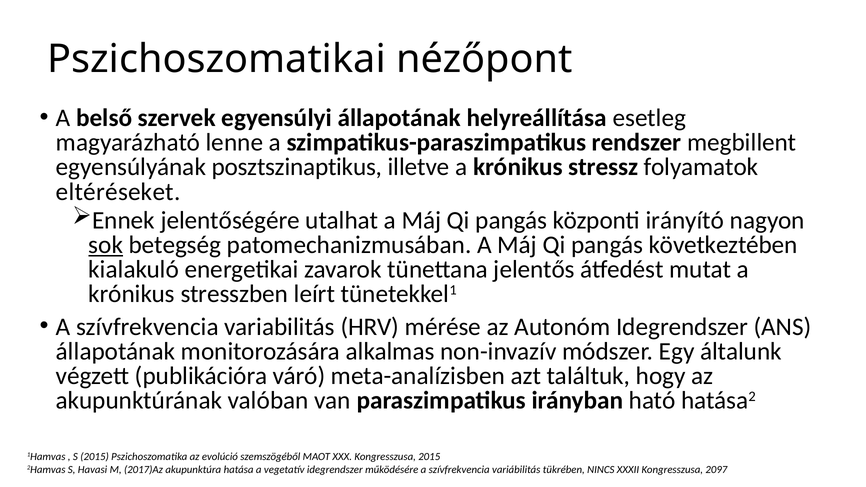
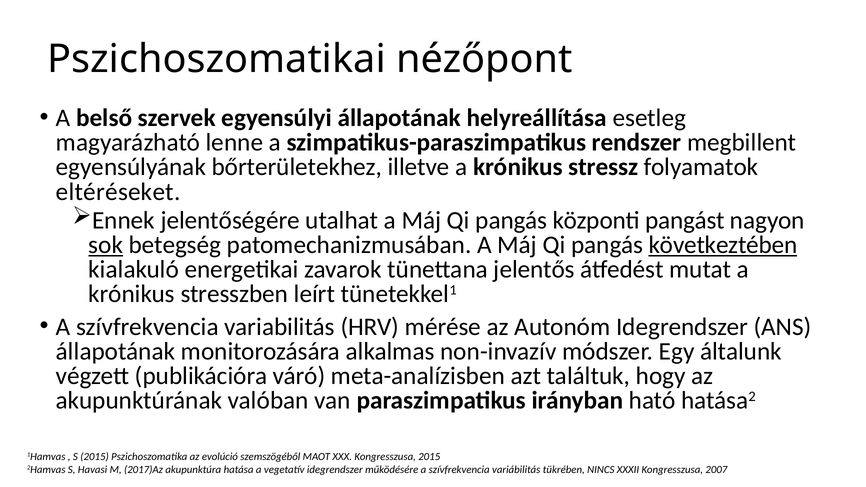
posztszinaptikus: posztszinaptikus -> bőrterületekhez (297, 167)
irányító: irányító -> pangást (685, 220)
következtében underline: none -> present (723, 245)
2097: 2097 -> 2007 (716, 470)
